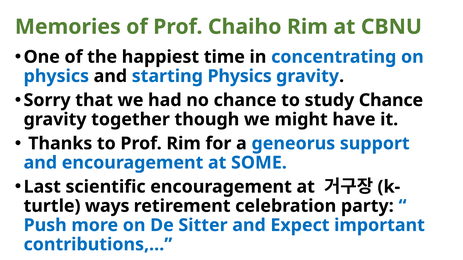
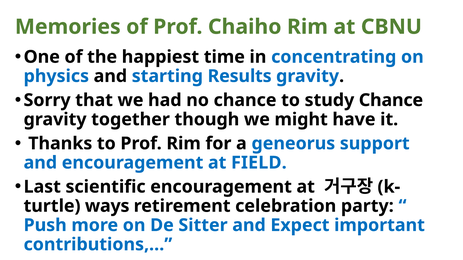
starting Physics: Physics -> Results (240, 76)
SOME: SOME -> FIELD (259, 163)
